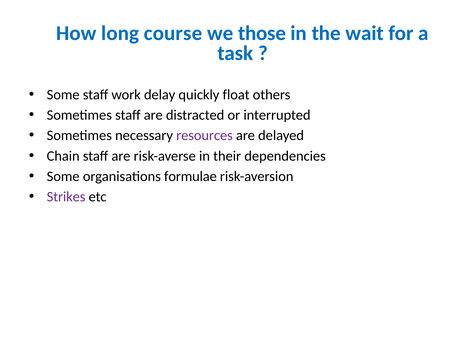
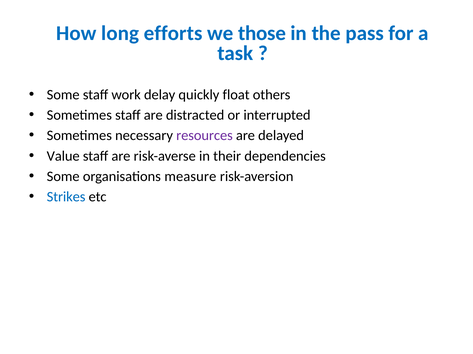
course: course -> efforts (173, 33)
wait: wait -> pass (365, 33)
Chain: Chain -> Value (63, 156)
formulae: formulae -> measure (190, 177)
Strikes colour: purple -> blue (66, 197)
